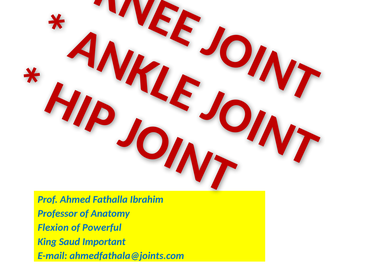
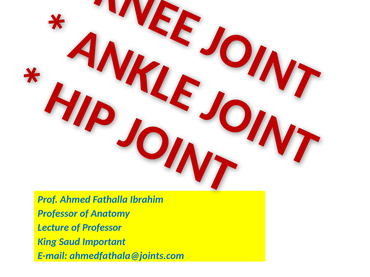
Flexion: Flexion -> Lecture (53, 228)
of Powerful: Powerful -> Professor (102, 228)
